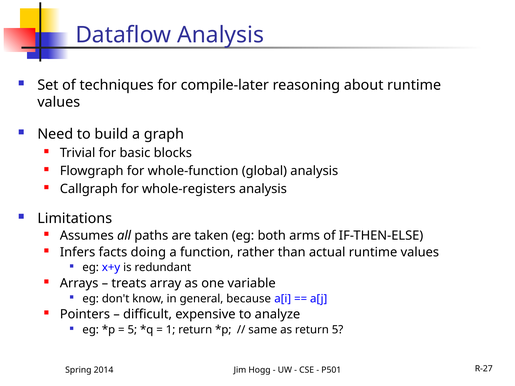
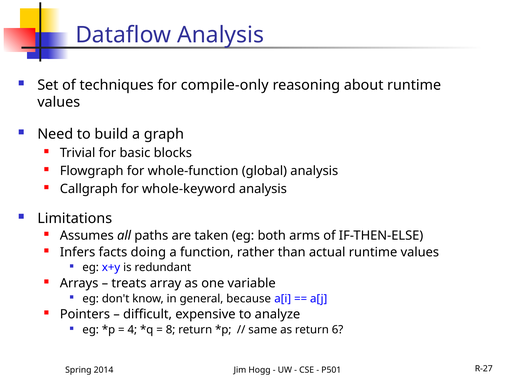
compile-later: compile-later -> compile-only (225, 85)
whole-registers: whole-registers -> whole-keyword (189, 189)
5: 5 -> 4 (132, 330)
1: 1 -> 8 (171, 330)
return 5: 5 -> 6 (338, 330)
